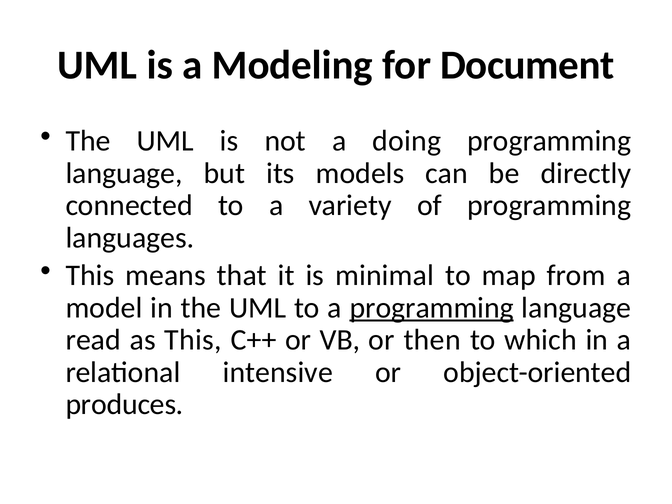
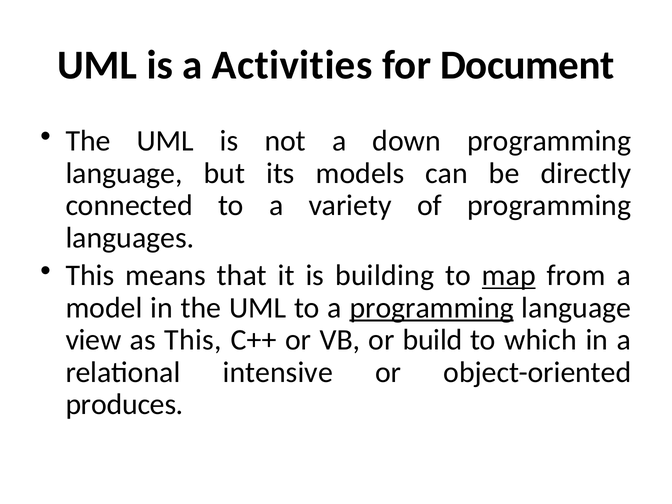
Modeling: Modeling -> Activities (292, 65)
doing: doing -> down (407, 141)
minimal: minimal -> building (385, 275)
map underline: none -> present (509, 275)
read: read -> view (93, 340)
then: then -> build (432, 340)
